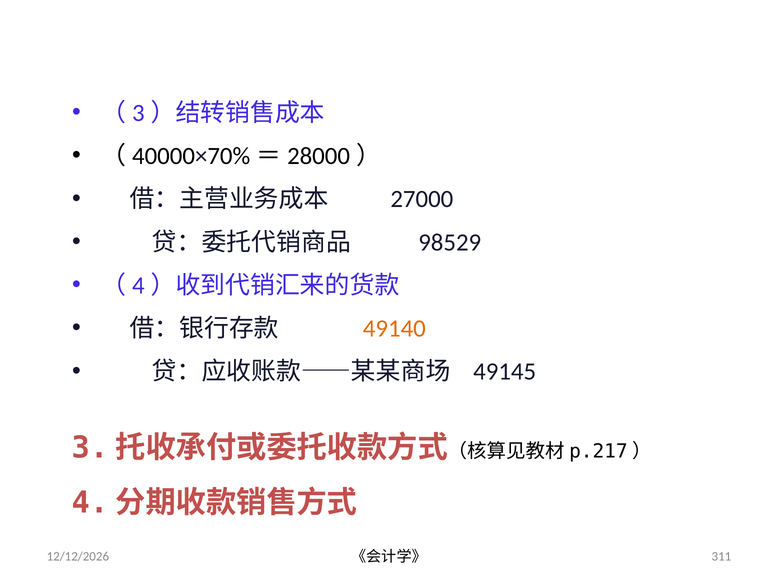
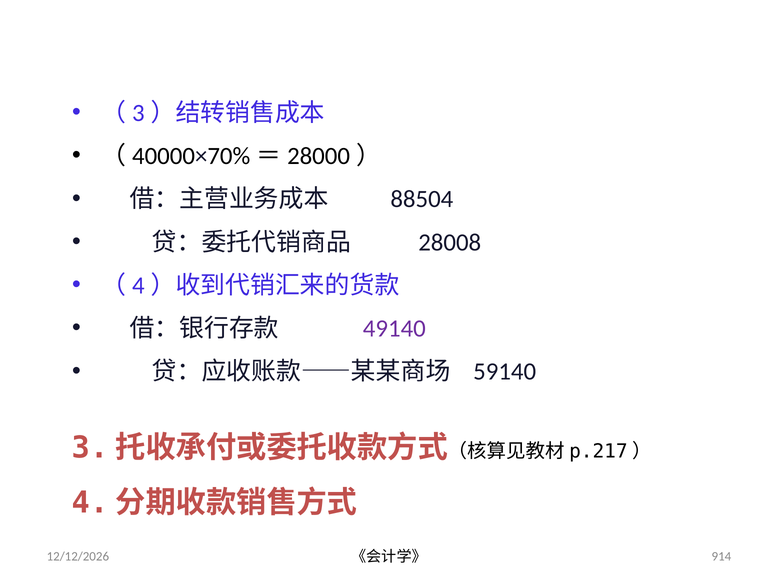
27000: 27000 -> 88504 (422, 199)
98529: 98529 -> 28008 (450, 243)
49140 colour: orange -> purple (394, 329)
49145: 49145 -> 59140 (505, 372)
311: 311 -> 914 (721, 557)
